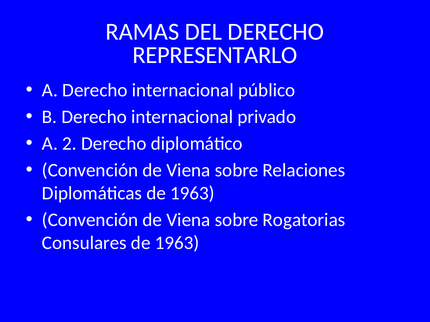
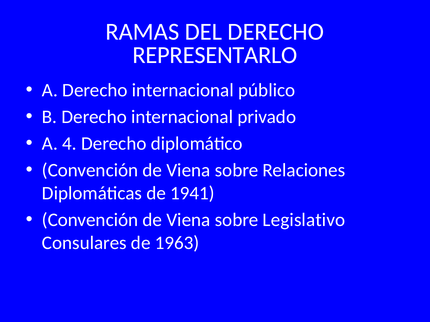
2: 2 -> 4 (69, 144)
Diplomáticas de 1963: 1963 -> 1941 (193, 193)
Rogatorias: Rogatorias -> Legislativo (304, 220)
